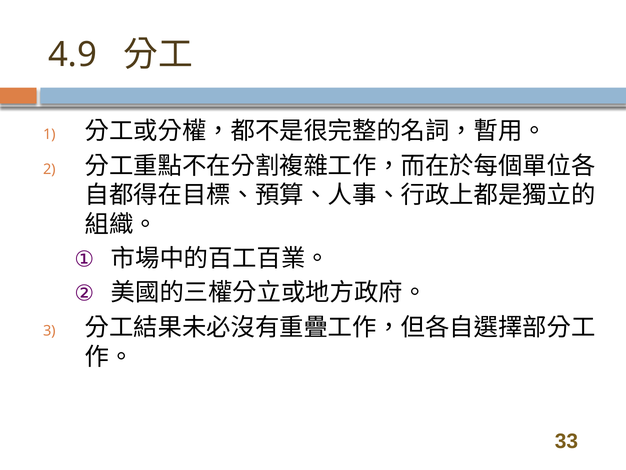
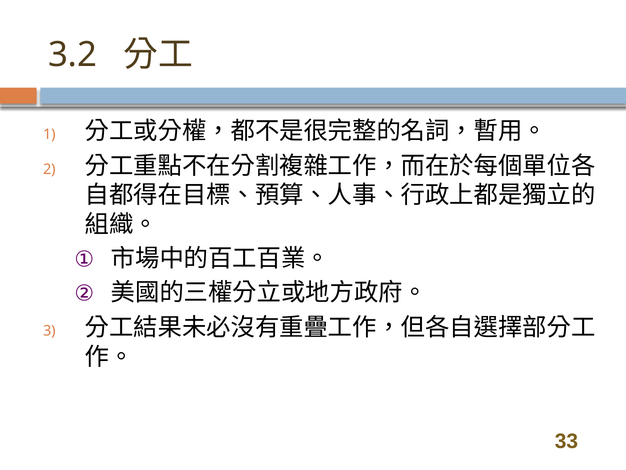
4.9: 4.9 -> 3.2 (73, 55)
